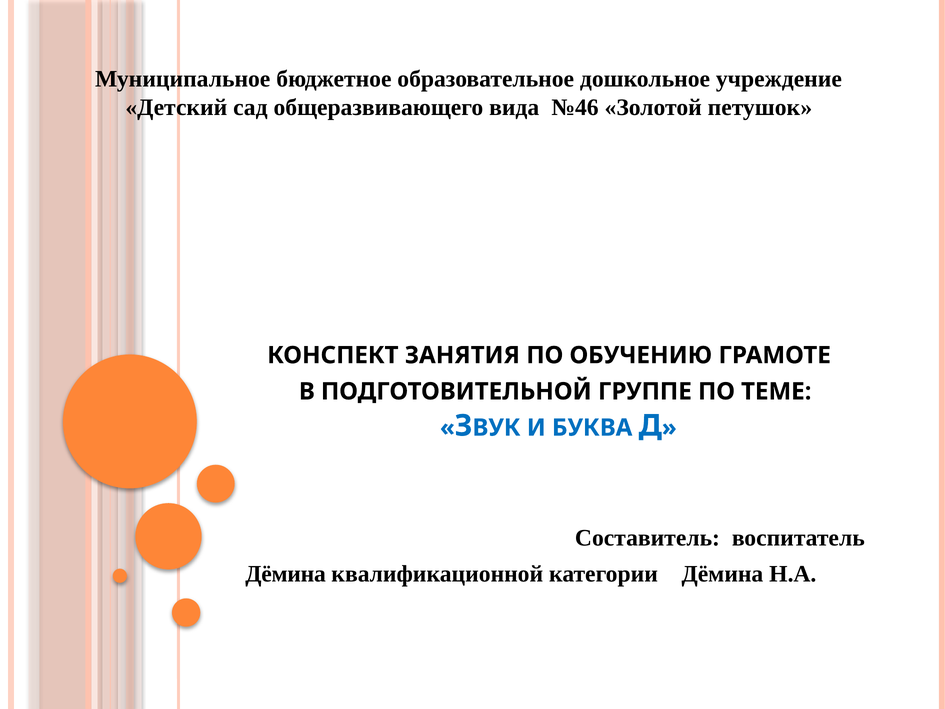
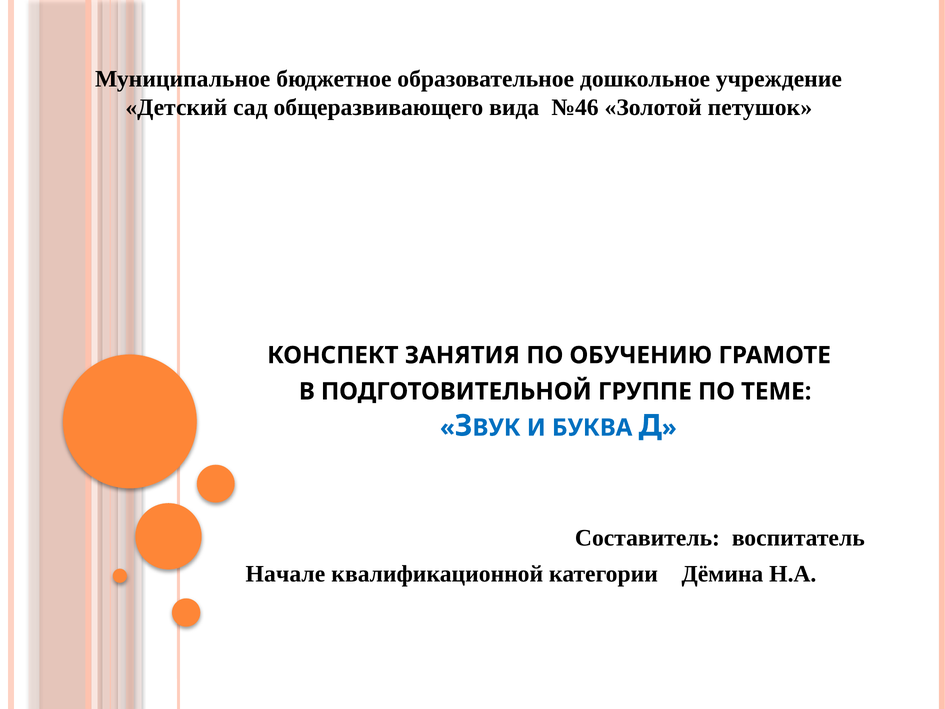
Дёмина: Дёмина -> Начале (285, 574)
